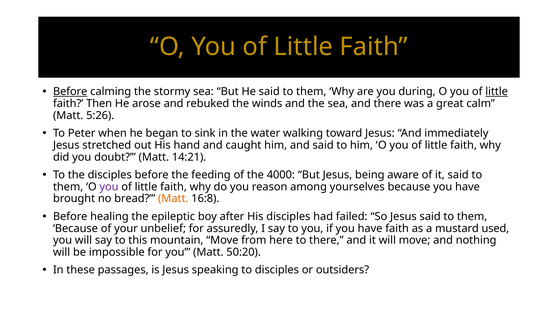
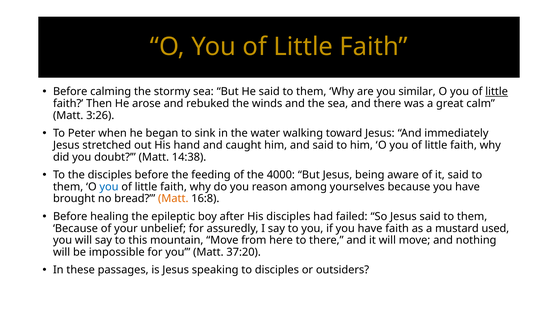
Before underline: present -> none (70, 92)
during: during -> similar (417, 92)
5:26: 5:26 -> 3:26 (100, 115)
14:21: 14:21 -> 14:38 (189, 157)
you colour: purple -> blue (109, 187)
50:20: 50:20 -> 37:20 (244, 252)
